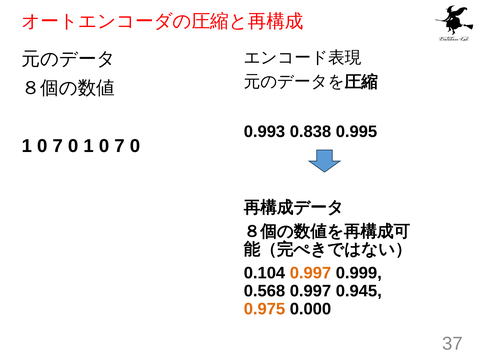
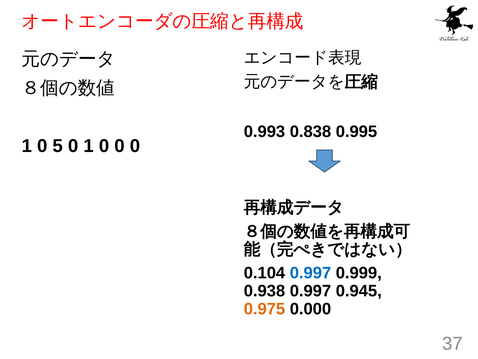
7: 7 -> 5 (58, 146)
0 1 0 7: 7 -> 0 (119, 146)
0.997 colour: orange -> blue (310, 273)
0.568: 0.568 -> 0.938 (264, 291)
